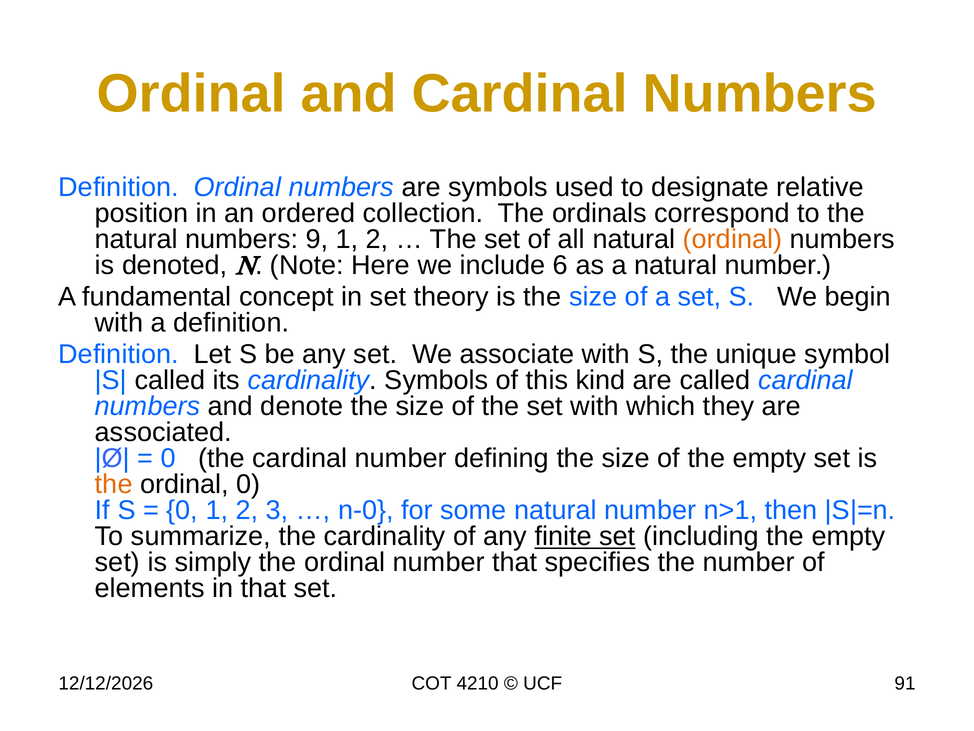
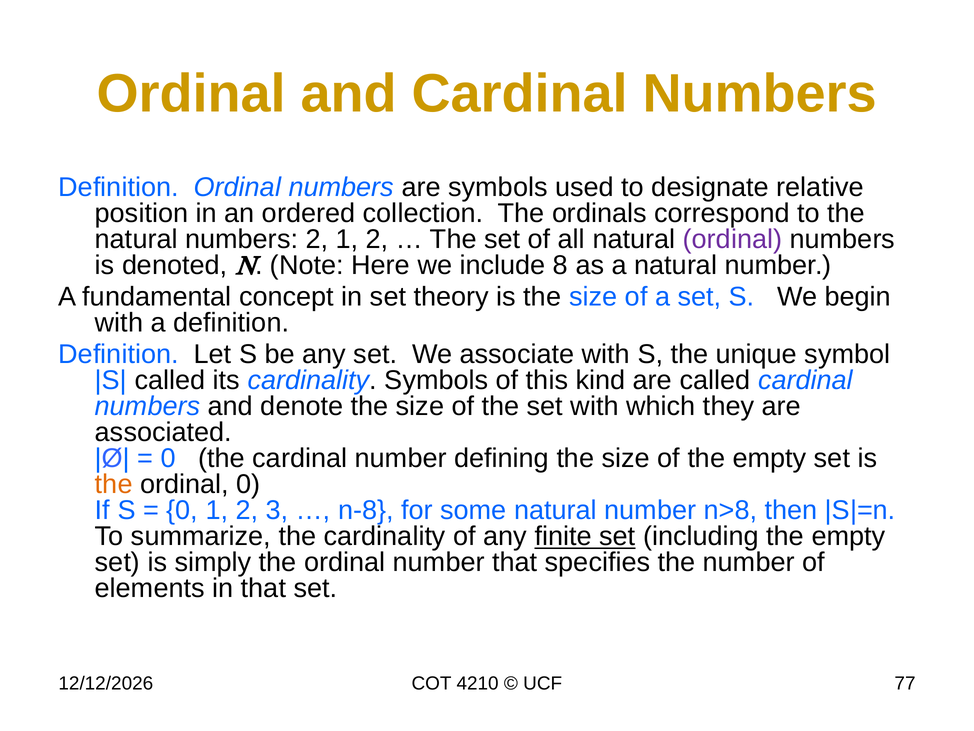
numbers 9: 9 -> 2 (317, 239)
ordinal colour: orange -> purple (733, 239)
6: 6 -> 8 (560, 265)
n-0: n-0 -> n-8 (366, 510)
n>1: n>1 -> n>8 (730, 510)
91: 91 -> 77 (905, 683)
